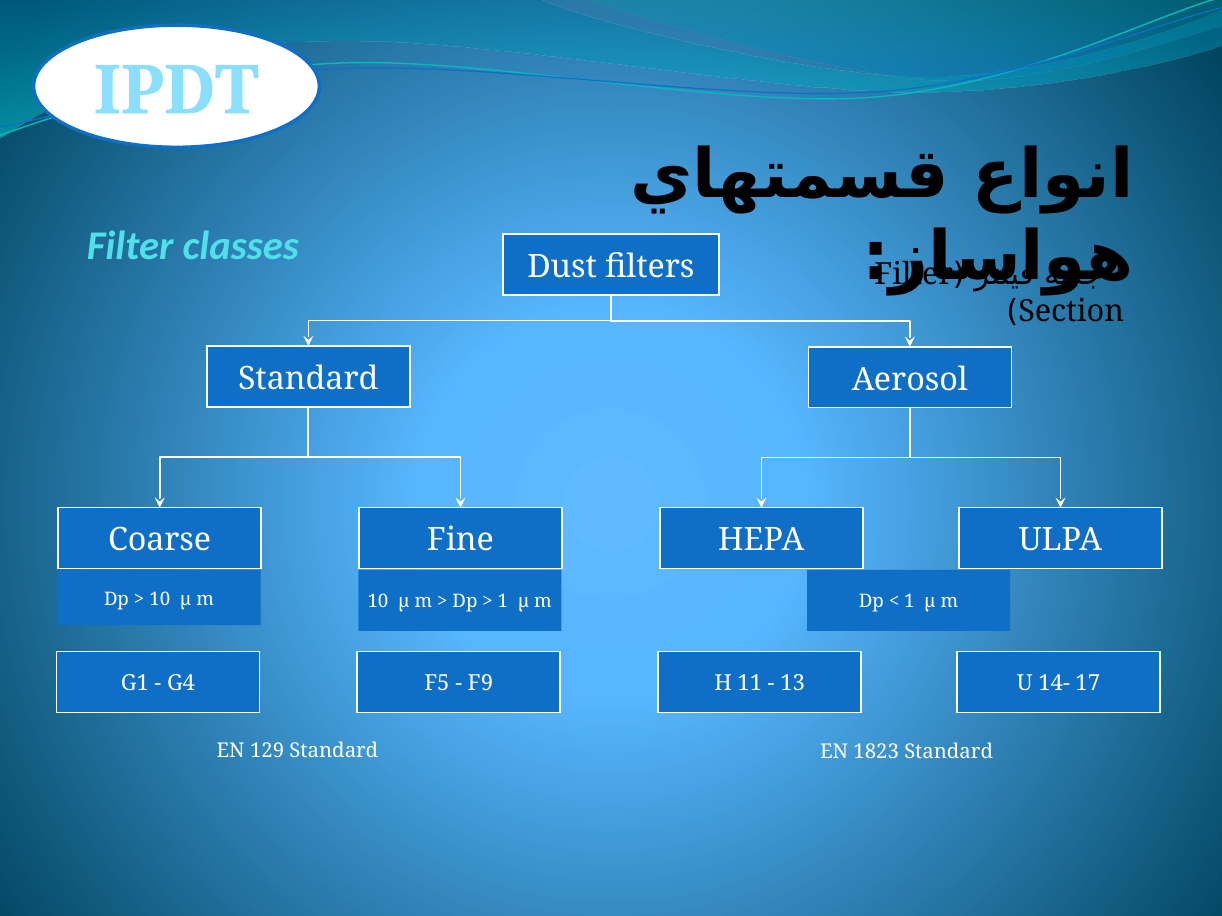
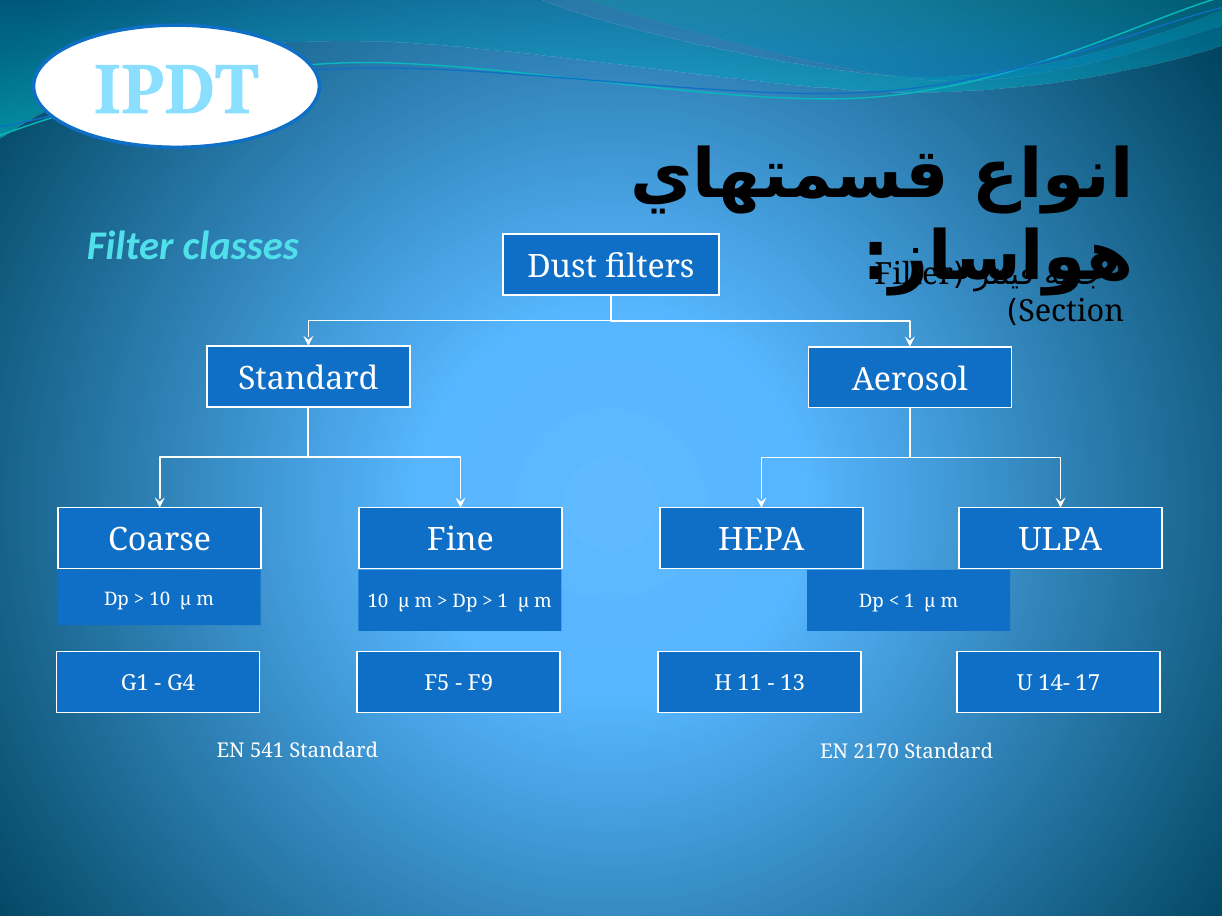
129: 129 -> 541 (267, 751)
1823: 1823 -> 2170 (876, 753)
